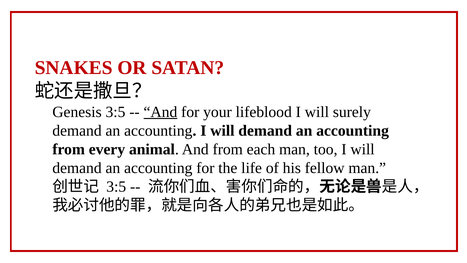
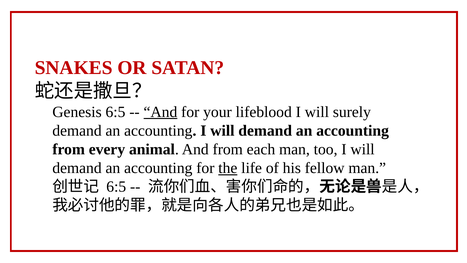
Genesis 3:5: 3:5 -> 6:5 (115, 112)
the underline: none -> present (228, 168)
3:5: 3:5 -> 6:5 (116, 187)
